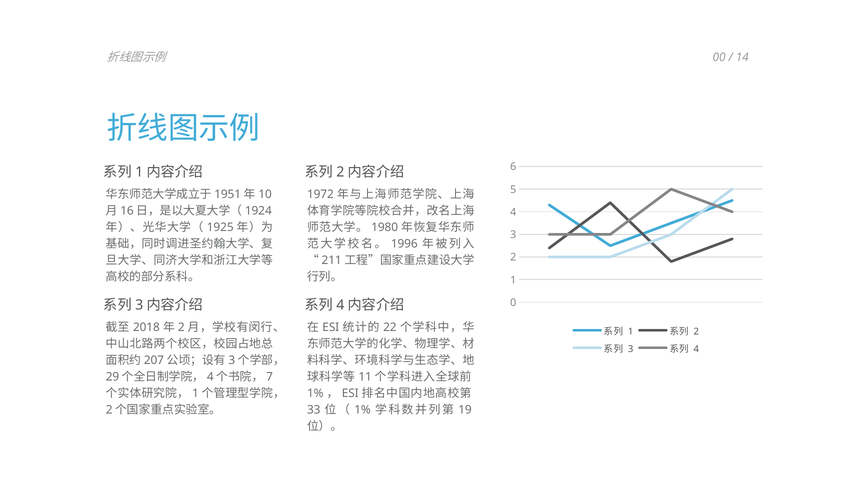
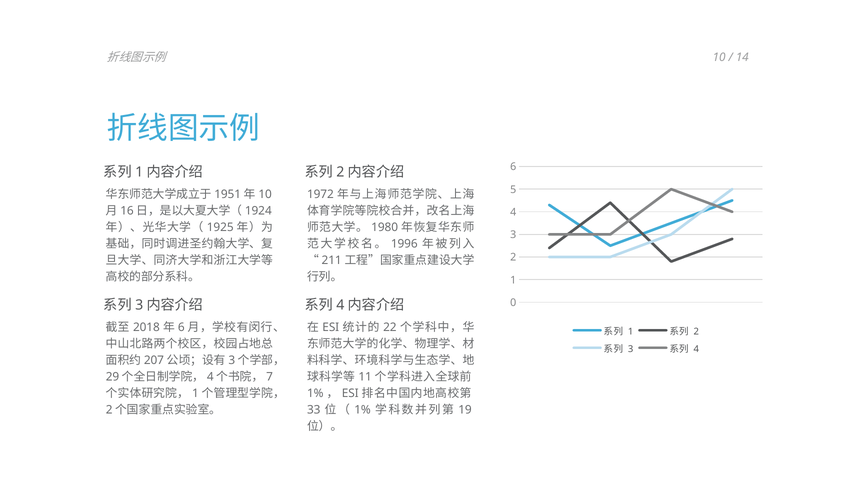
00: 00 -> 10 (719, 57)
2: 2 -> 6 (181, 328)
